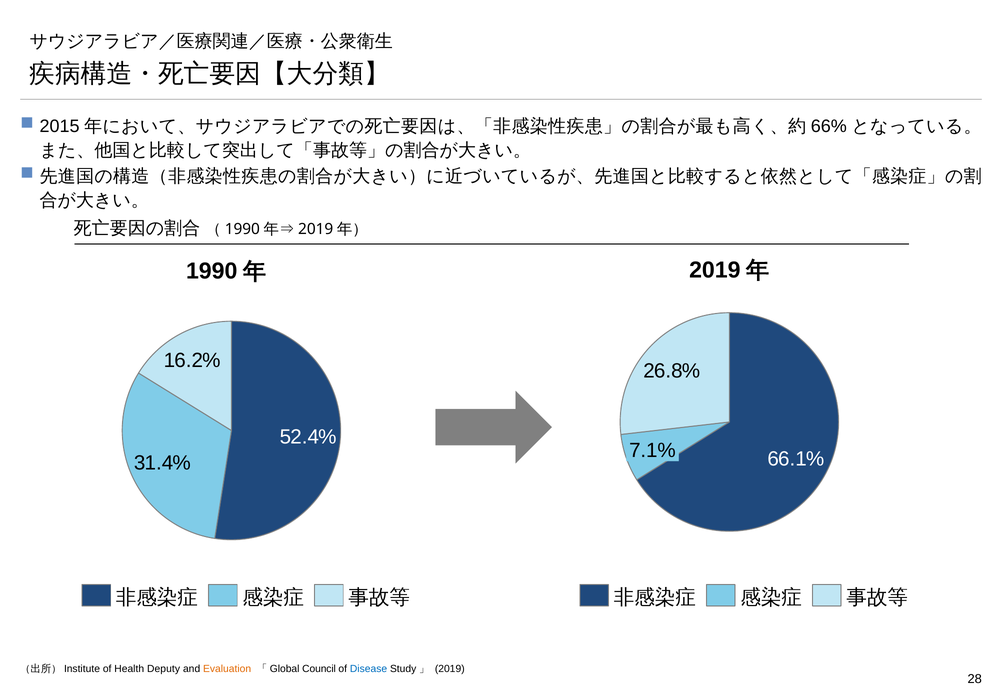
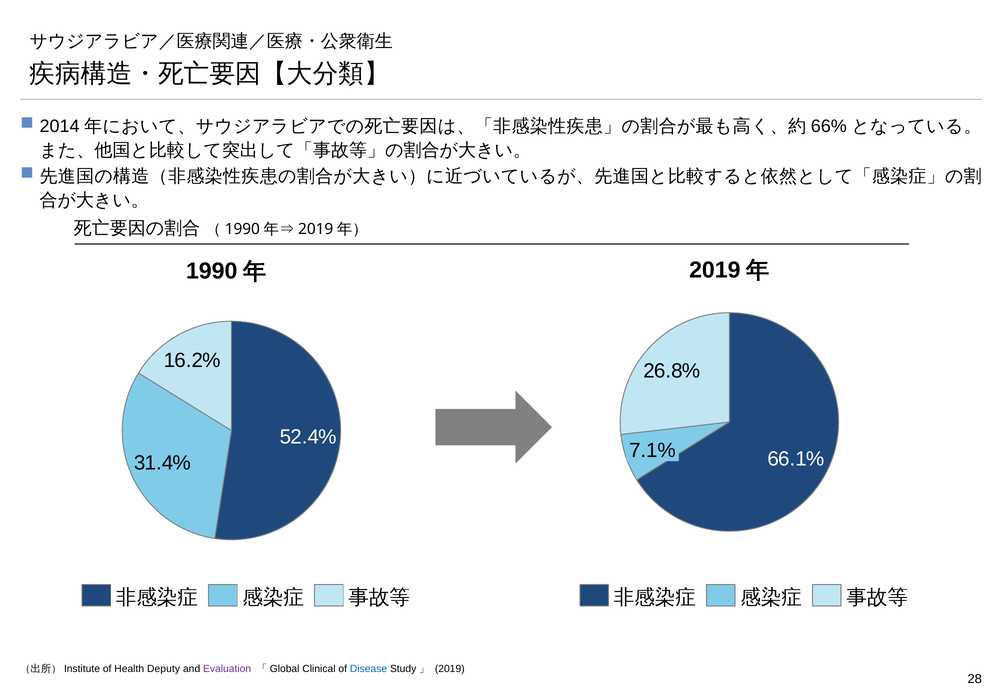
2015: 2015 -> 2014 (60, 126)
Evaluation colour: orange -> purple (227, 669)
Council: Council -> Clinical (319, 669)
